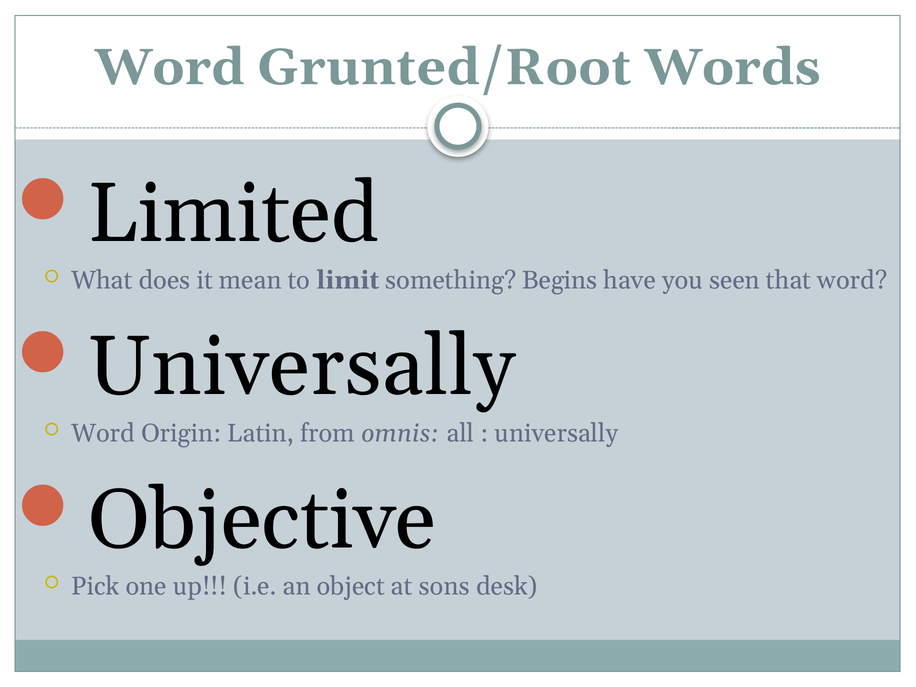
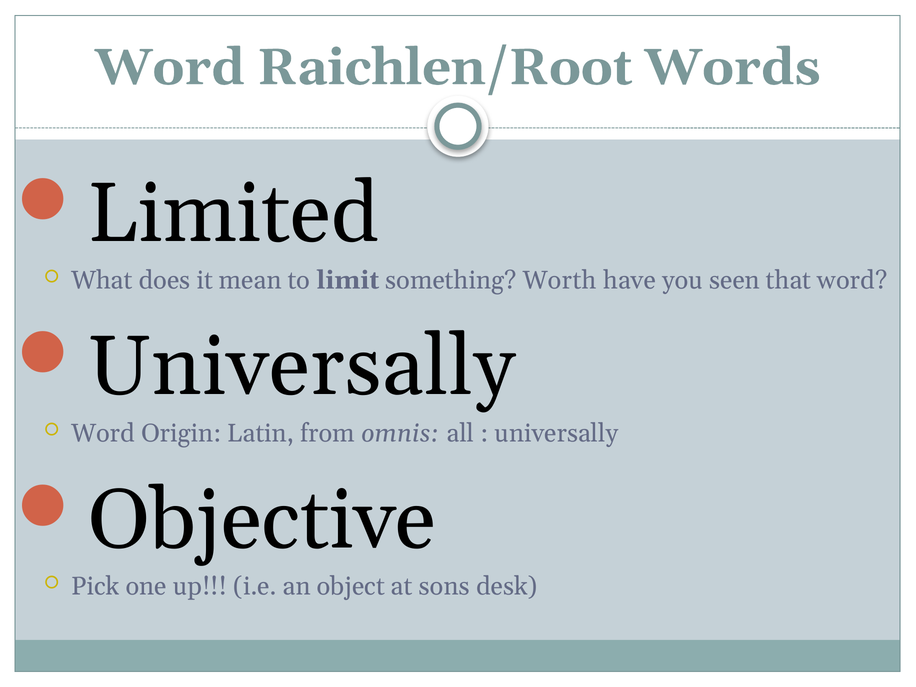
Grunted/Root: Grunted/Root -> Raichlen/Root (445, 67)
Begins: Begins -> Worth (560, 280)
